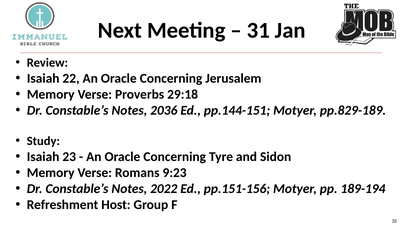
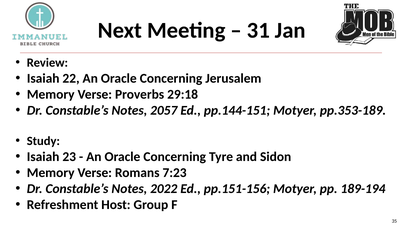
2036: 2036 -> 2057 (164, 110)
pp.829-189: pp.829-189 -> pp.353-189 (353, 110)
9:23: 9:23 -> 7:23 (175, 173)
